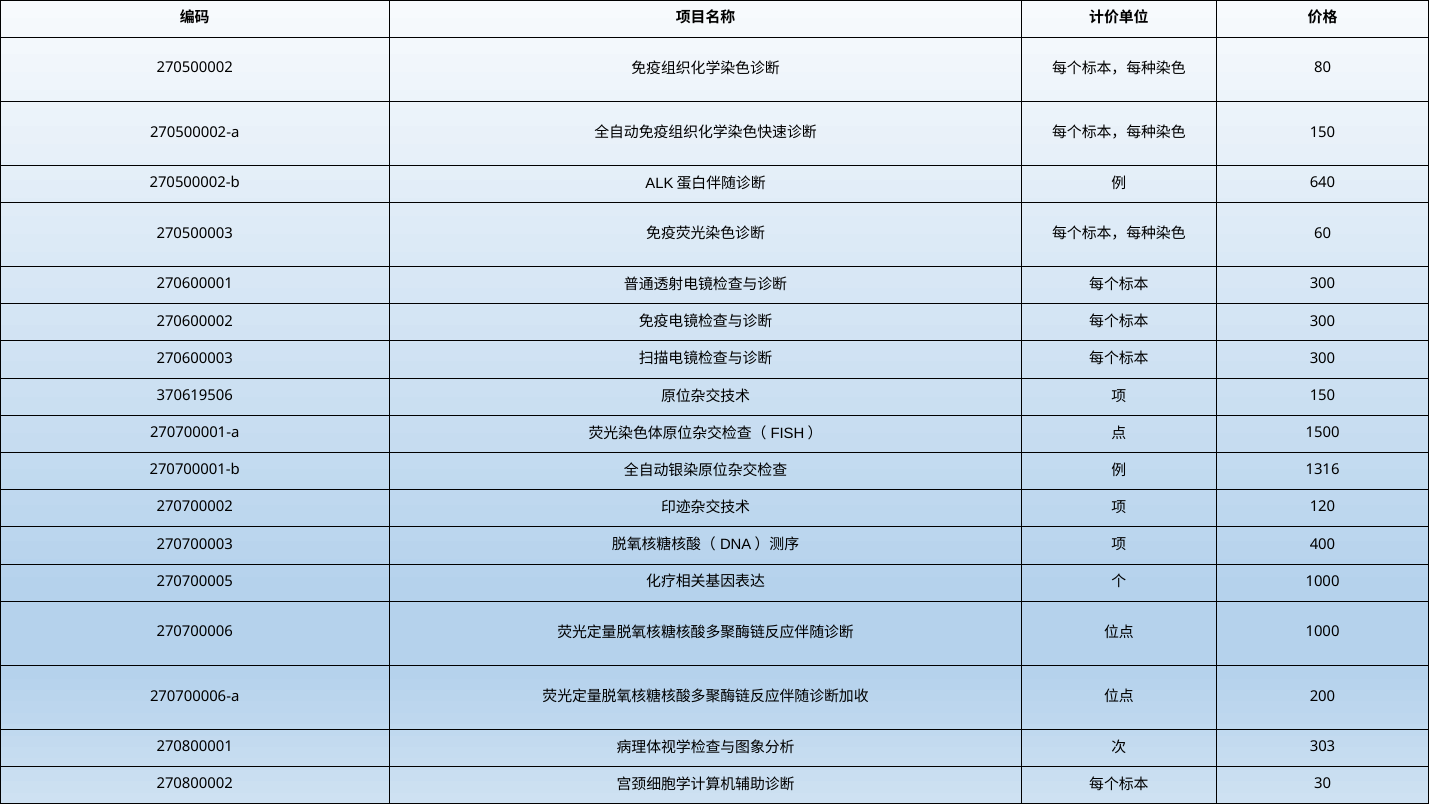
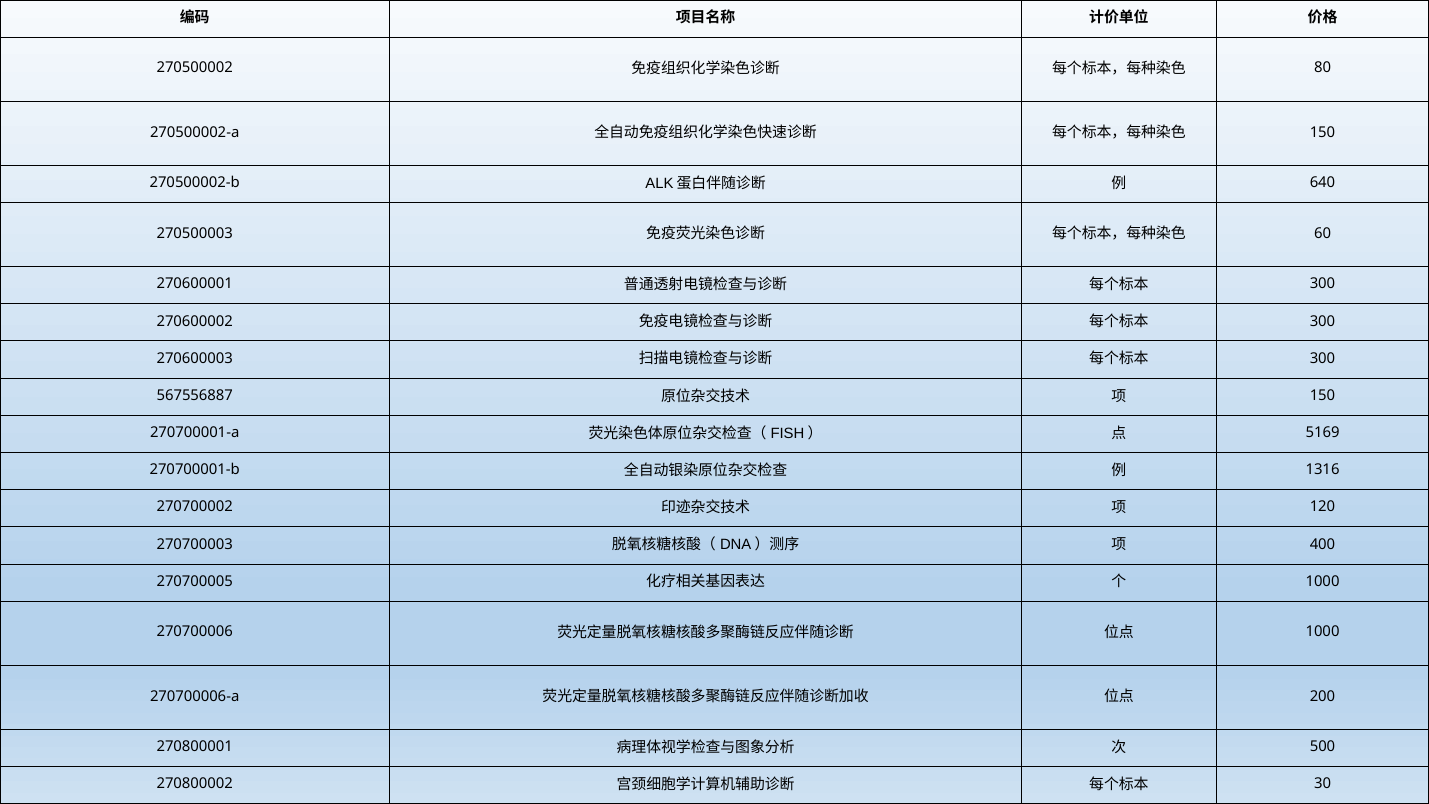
370619506: 370619506 -> 567556887 (195, 395)
1500: 1500 -> 5169 (1323, 433)
303: 303 -> 500 (1323, 747)
